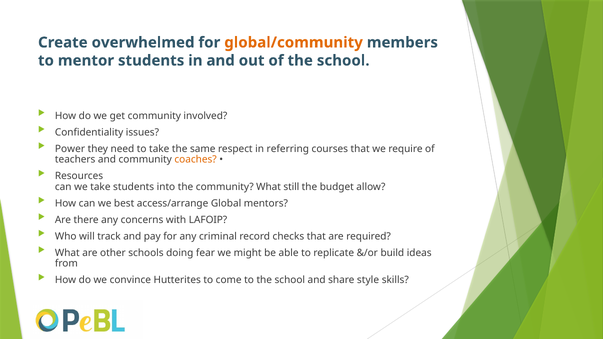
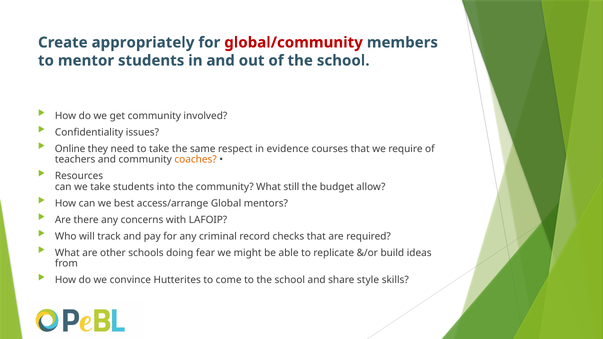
overwhelmed: overwhelmed -> appropriately (143, 43)
global/community colour: orange -> red (294, 43)
Power: Power -> Online (70, 149)
referring: referring -> evidence (288, 149)
